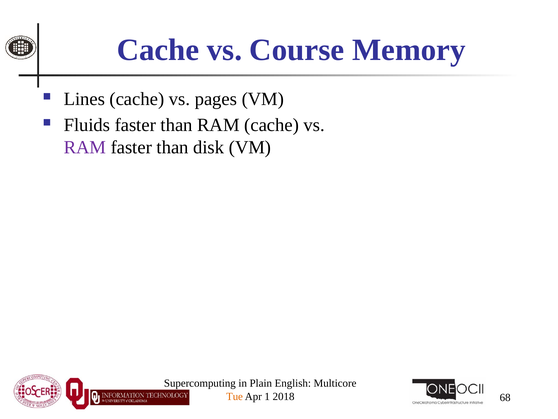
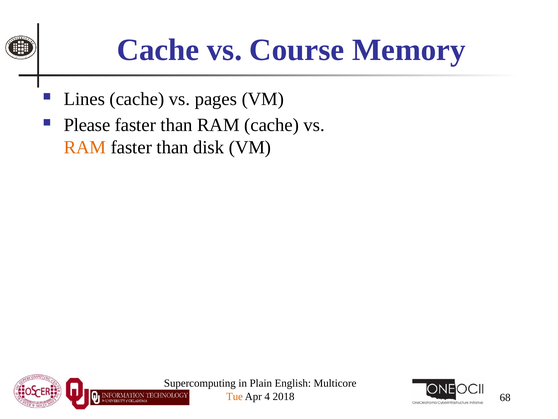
Fluids: Fluids -> Please (87, 125)
RAM colour: purple -> orange (85, 147)
1: 1 -> 4 (267, 396)
